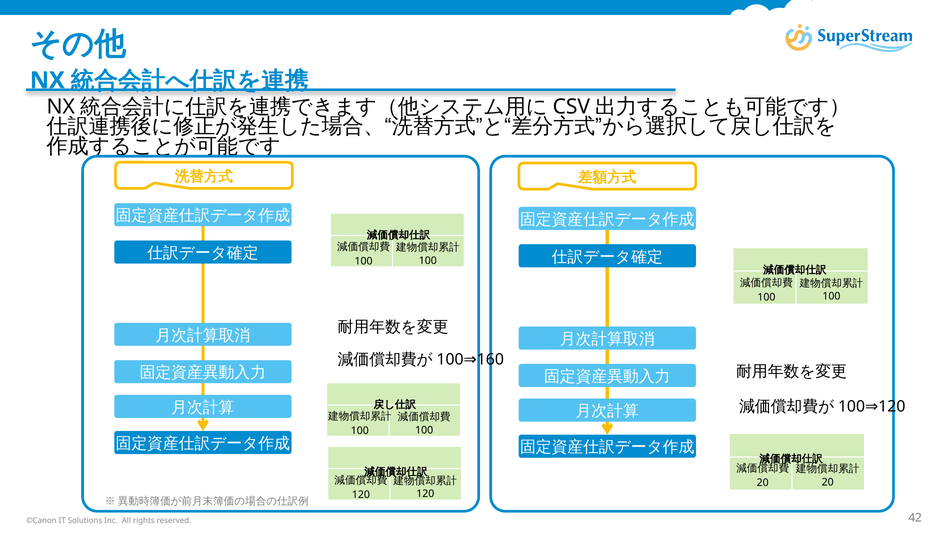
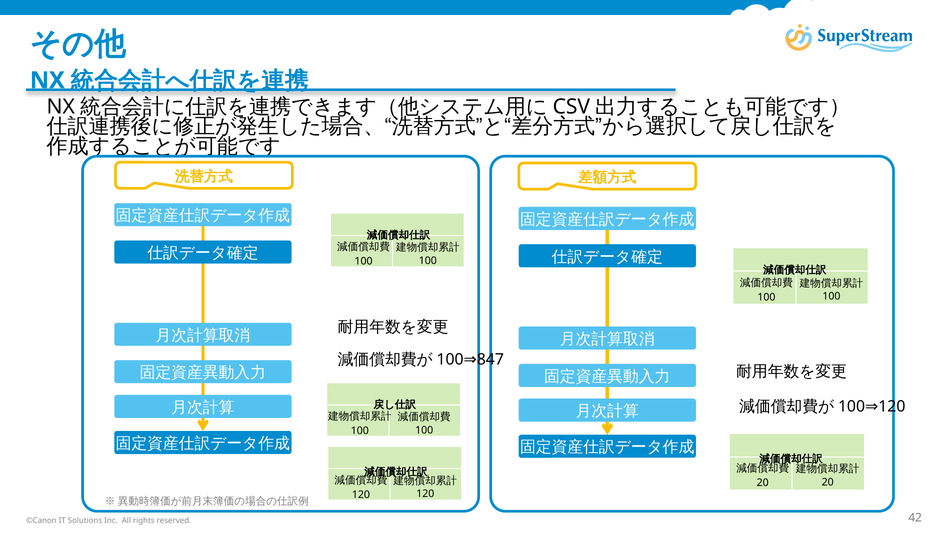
160: 160 -> 847 (490, 359)
